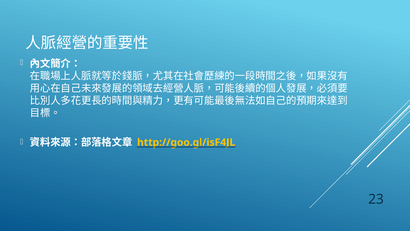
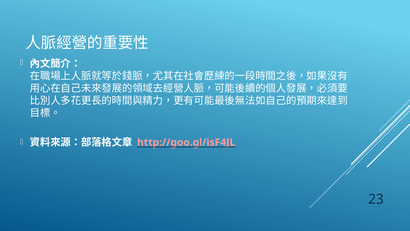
http://goo.gl/isF4JL colour: yellow -> pink (186, 142)
